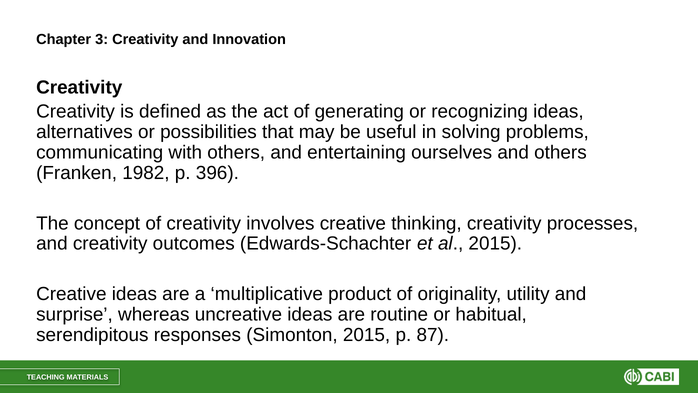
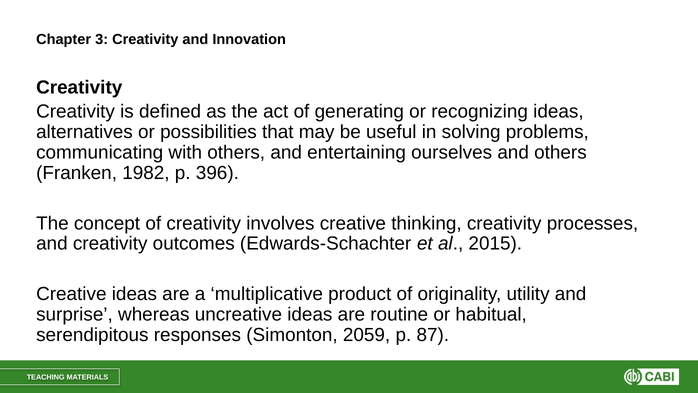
Simonton 2015: 2015 -> 2059 (367, 335)
